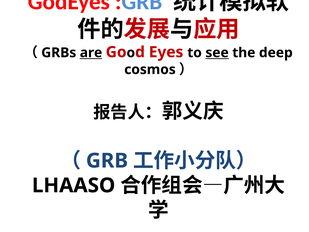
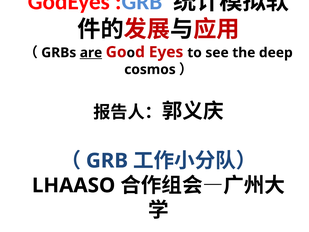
see underline: present -> none (217, 53)
